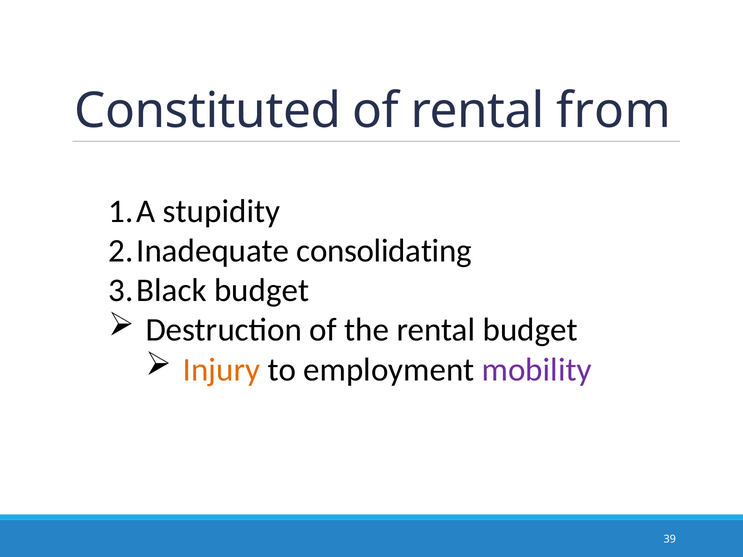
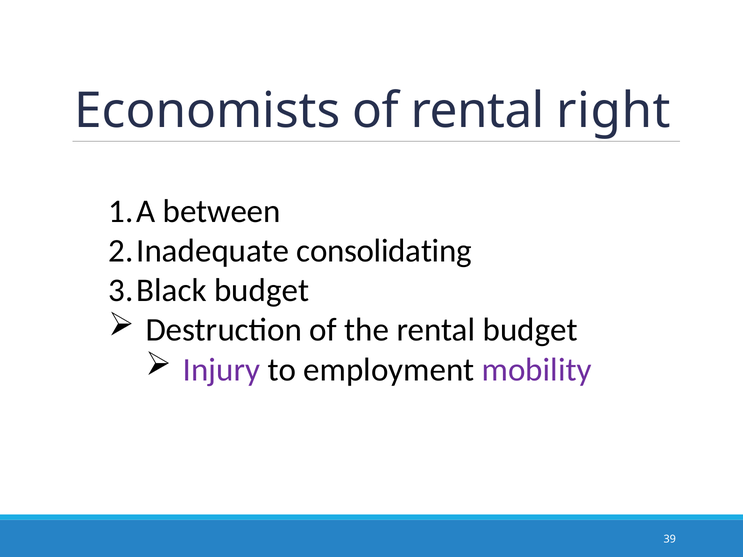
Constituted: Constituted -> Economists (207, 111)
from: from -> right (613, 111)
stupidity: stupidity -> between (222, 211)
Injury colour: orange -> purple (221, 370)
